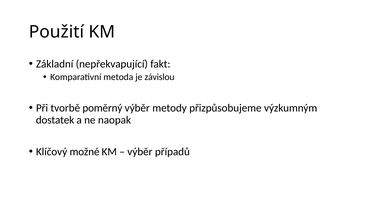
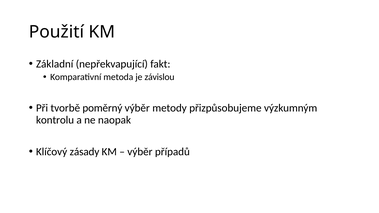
dostatek: dostatek -> kontrolu (55, 120)
možné: možné -> zásady (84, 152)
